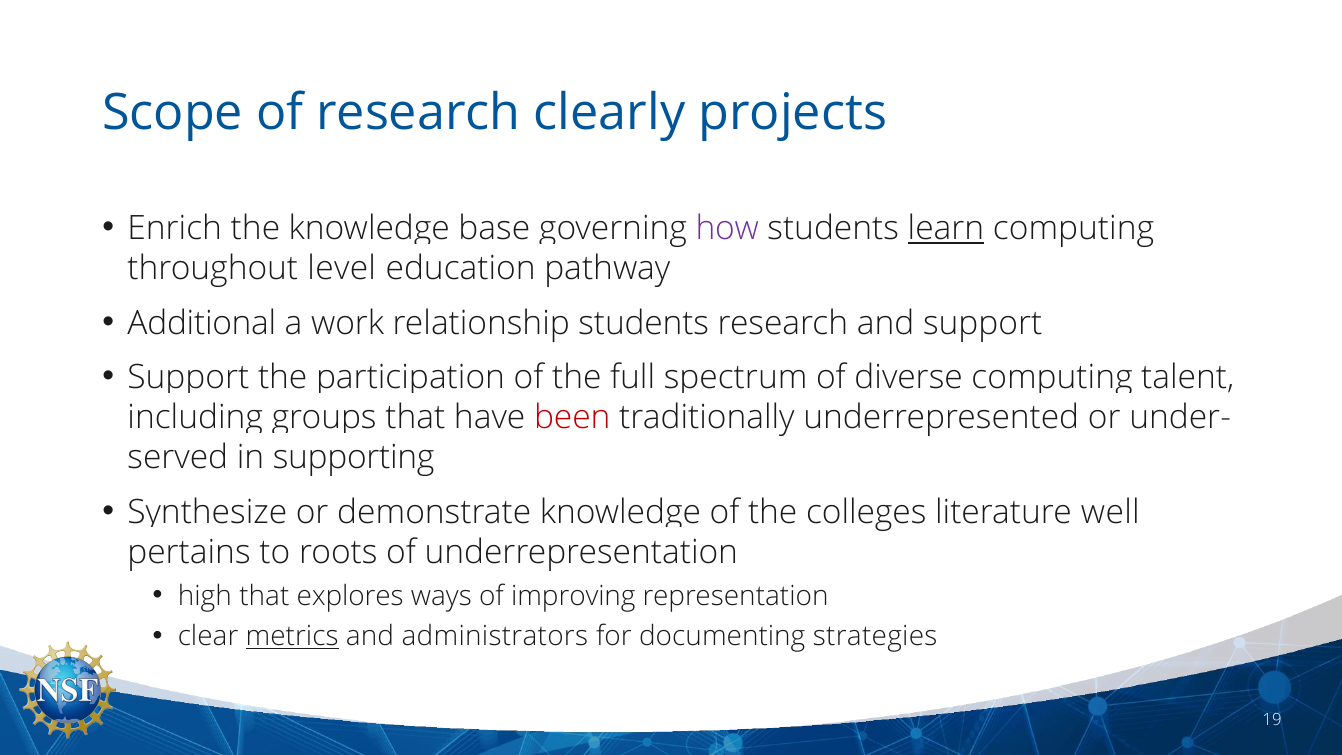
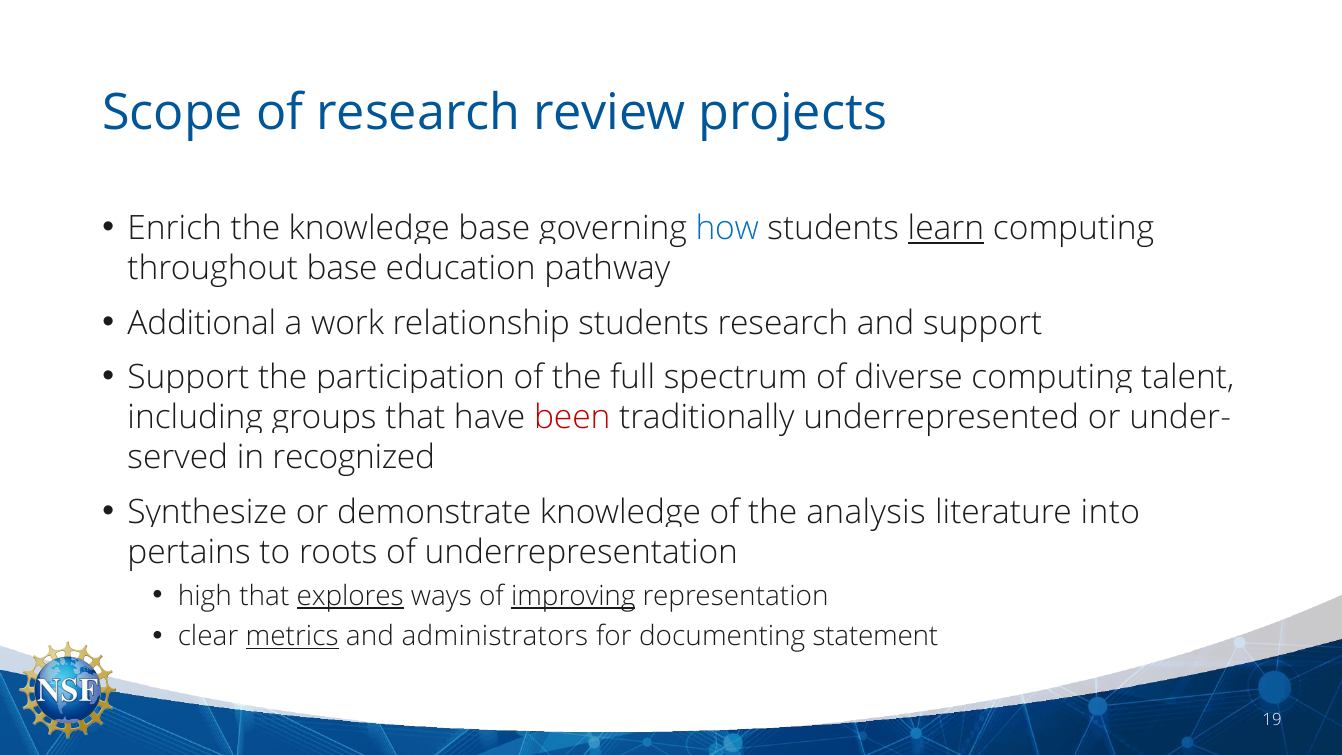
clearly: clearly -> review (610, 113)
how colour: purple -> blue (727, 228)
throughout level: level -> base (342, 269)
supporting: supporting -> recognized (354, 458)
colleges: colleges -> analysis (866, 512)
well: well -> into (1110, 512)
explores underline: none -> present (350, 596)
improving underline: none -> present (573, 596)
strategies: strategies -> statement (875, 636)
